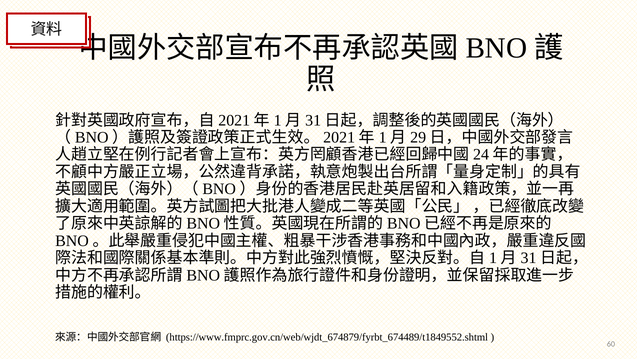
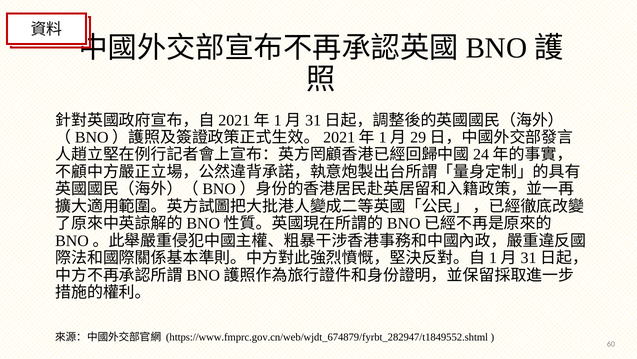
https://www.fmprc.gov.cn/web/wjdt_674879/fyrbt_674489/t1849552.shtml: https://www.fmprc.gov.cn/web/wjdt_674879/fyrbt_674489/t1849552.shtml -> https://www.fmprc.gov.cn/web/wjdt_674879/fyrbt_282947/t1849552.shtml (327, 337)
